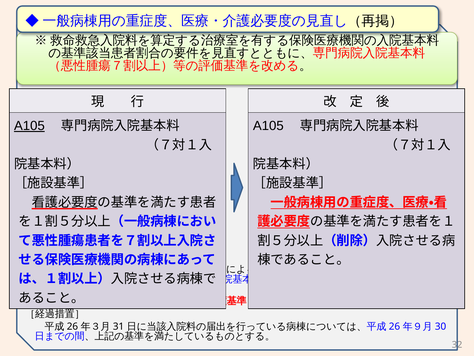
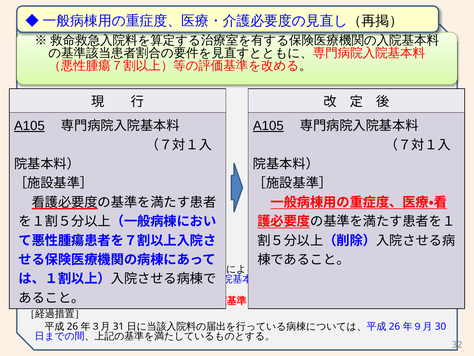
A105 underline: none -> present (268, 126)
